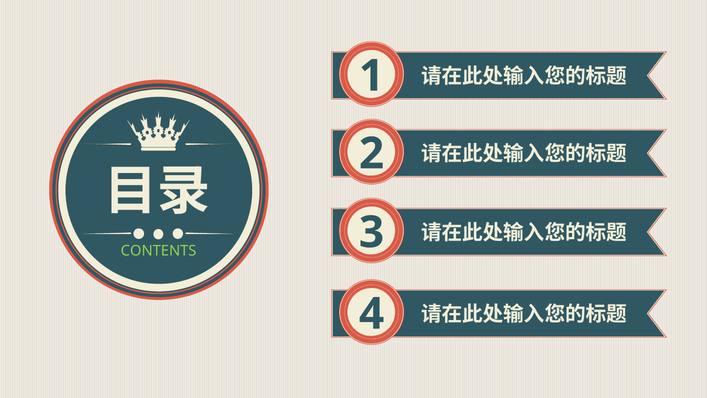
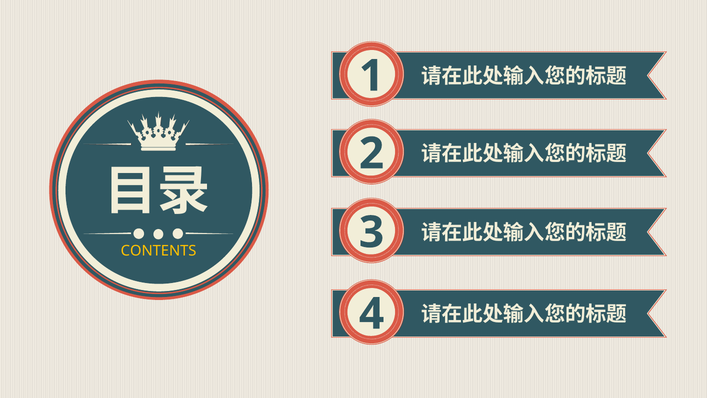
CONTENTS colour: light green -> yellow (159, 251)
